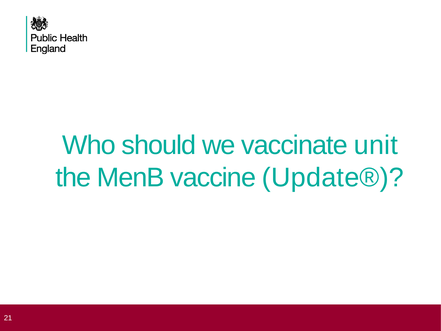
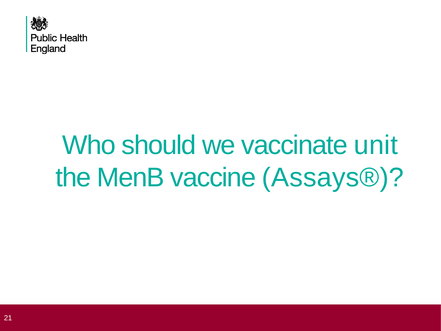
Update®: Update® -> Assays® (333, 178)
